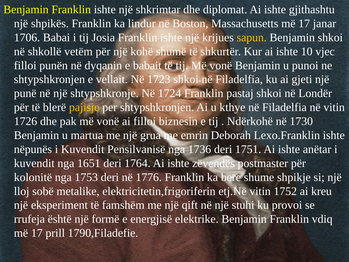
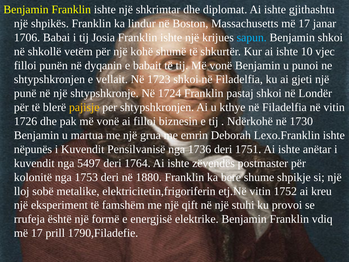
sapun colour: yellow -> light blue (252, 37)
1651: 1651 -> 5497 (89, 163)
1776: 1776 -> 1880 (149, 177)
